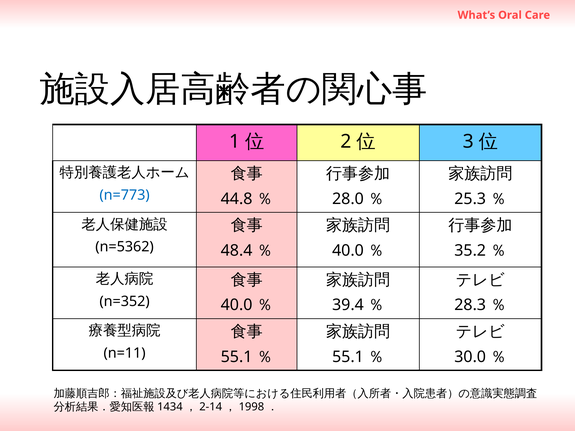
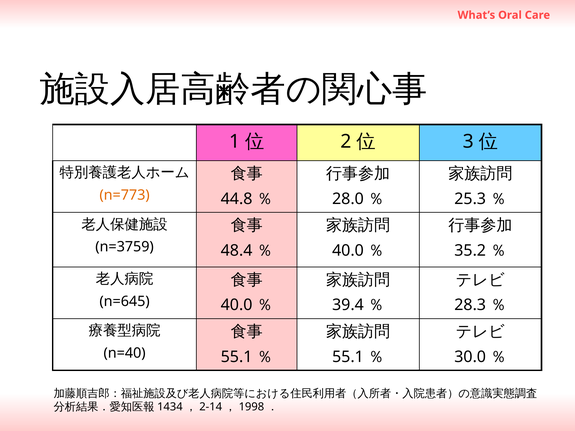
n=773 colour: blue -> orange (125, 195)
n=5362: n=5362 -> n=3759 (125, 247)
n=352: n=352 -> n=645 (125, 302)
n=11: n=11 -> n=40 (125, 353)
